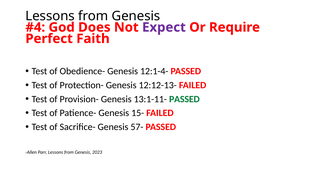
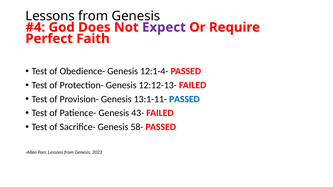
PASSED colour: green -> blue (184, 99)
15-: 15- -> 43- (138, 113)
57-: 57- -> 58- (137, 127)
